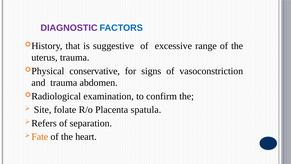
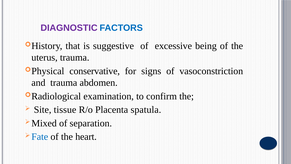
range: range -> being (206, 46)
folate: folate -> tissue (65, 109)
Refers: Refers -> Mixed (44, 123)
Fate colour: orange -> blue (40, 136)
